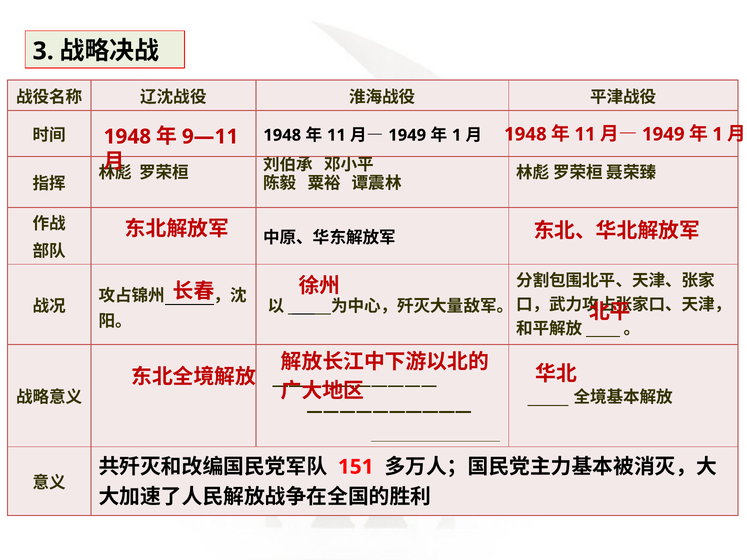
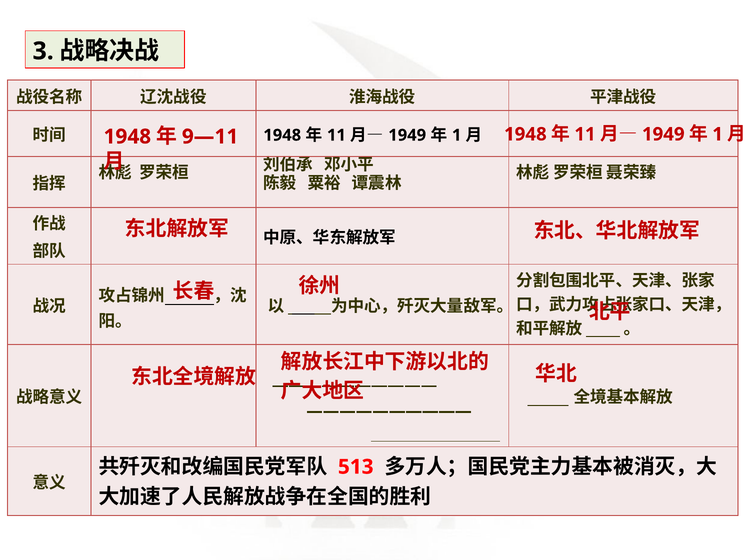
151: 151 -> 513 (356, 467)
